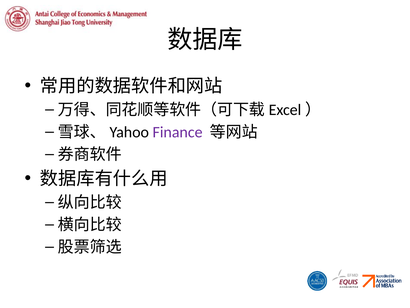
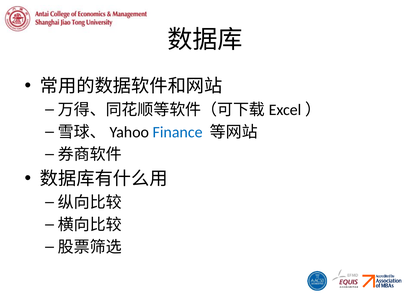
Finance colour: purple -> blue (178, 132)
